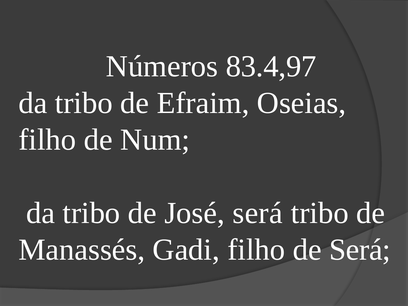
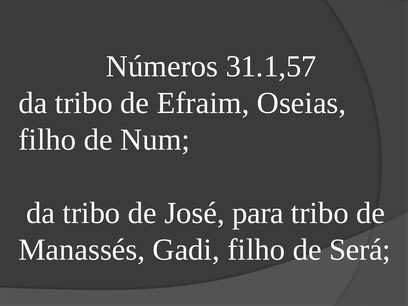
83.4,97: 83.4,97 -> 31.1,57 (271, 66)
José será: será -> para (258, 213)
